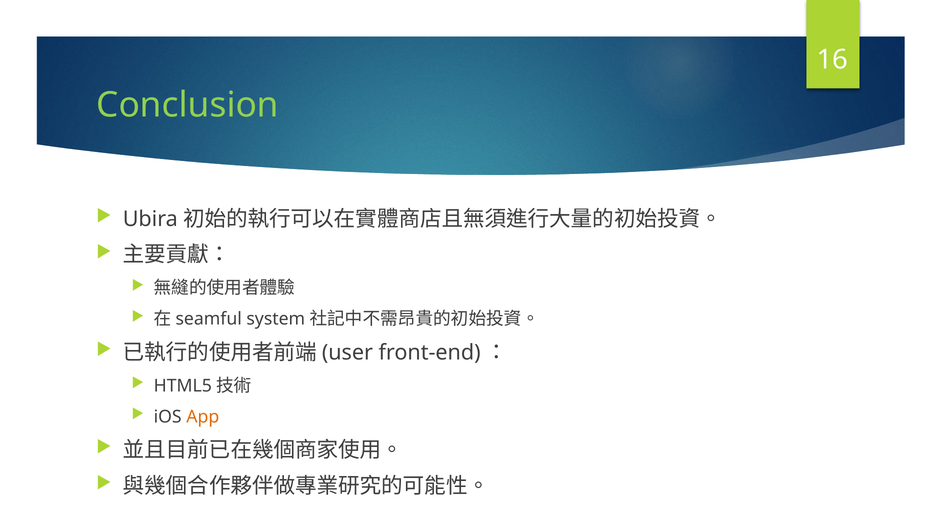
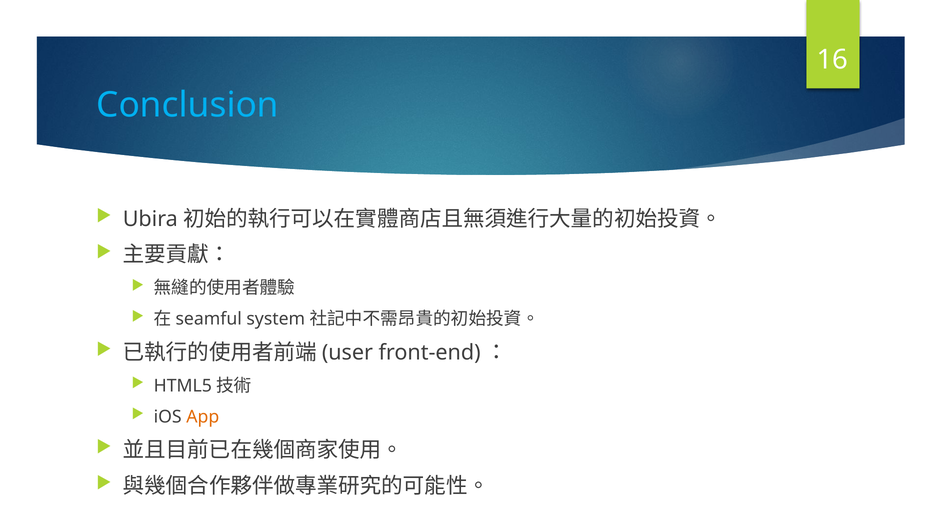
Conclusion colour: light green -> light blue (188, 105)
